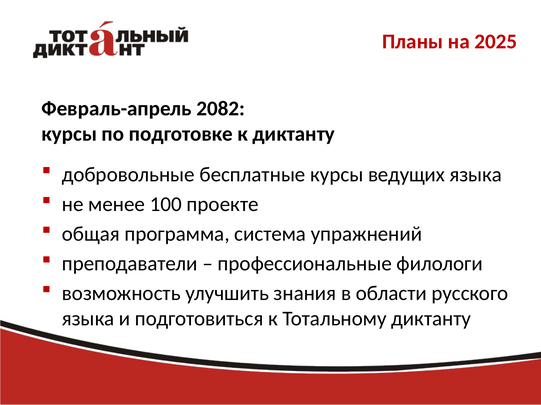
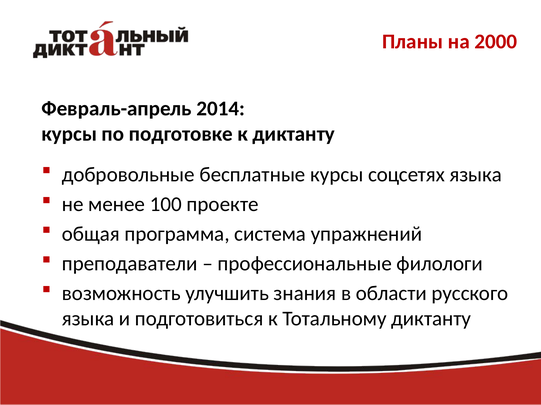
2025: 2025 -> 2000 (496, 42)
2082: 2082 -> 2014 (221, 109)
ведущих: ведущих -> соцсетях (406, 175)
